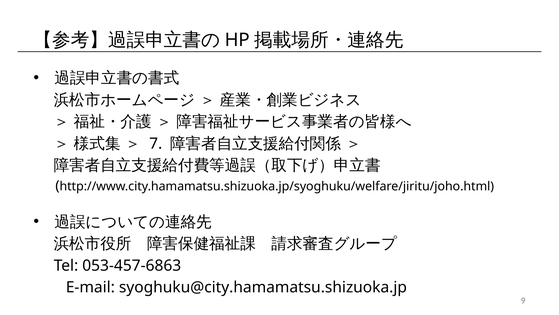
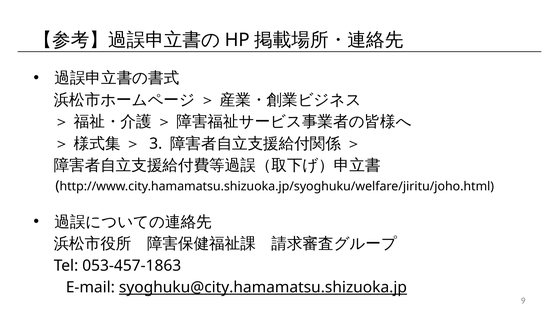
7: 7 -> 3 (156, 143)
053-457-6863: 053-457-6863 -> 053-457-1863 (132, 265)
syoghuku@city.hamamatsu.shizuoka.jp underline: none -> present (263, 287)
